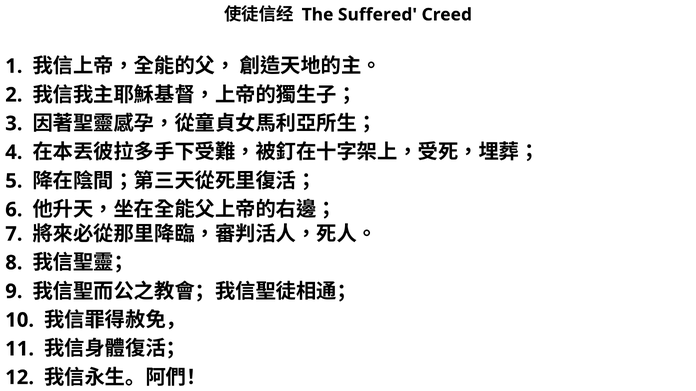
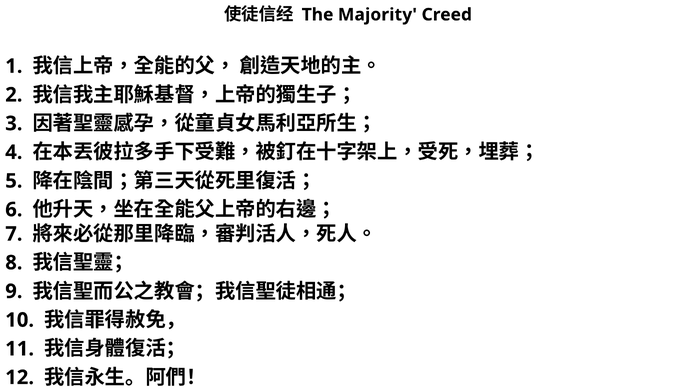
Suffered: Suffered -> Majority (377, 15)
